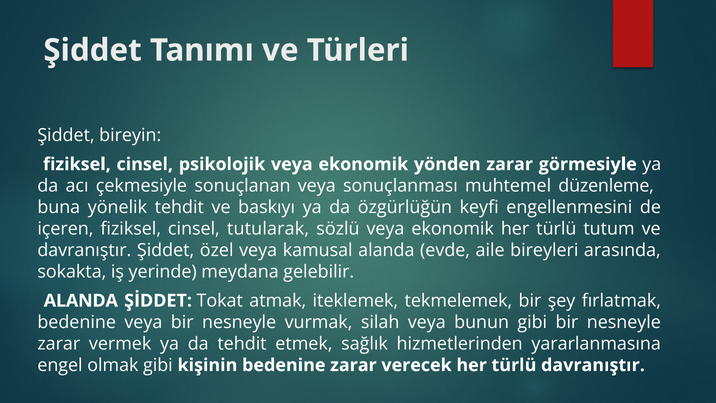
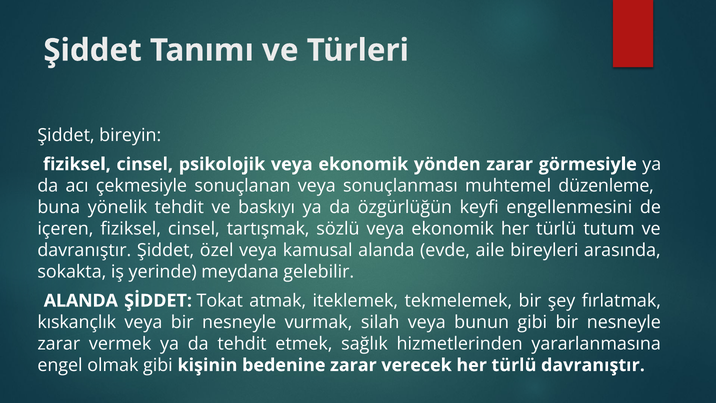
tutularak: tutularak -> tartışmak (268, 229)
bedenine: bedenine -> kıskançlık (77, 322)
